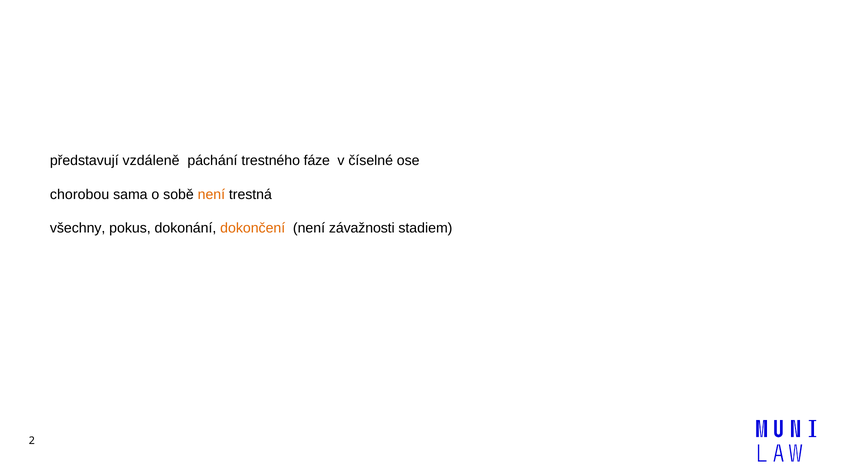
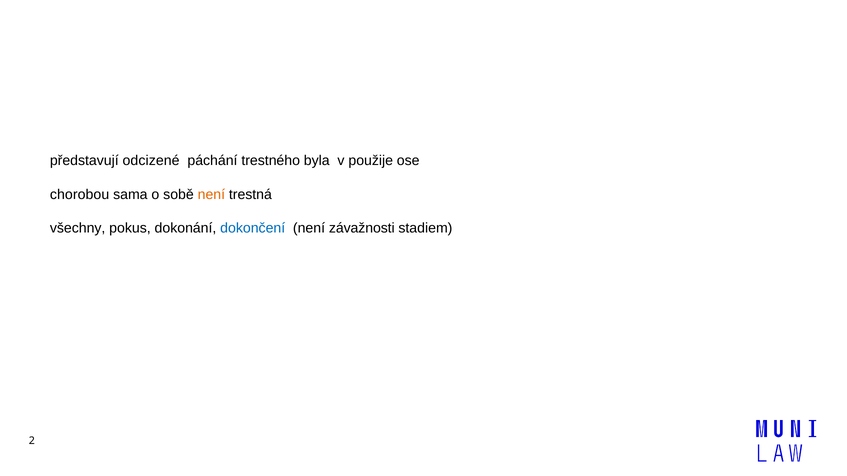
vzdáleně: vzdáleně -> odcizené (151, 161)
fáze: fáze -> byla (317, 161)
číselné: číselné -> použije (371, 161)
dokončení colour: orange -> blue (253, 228)
